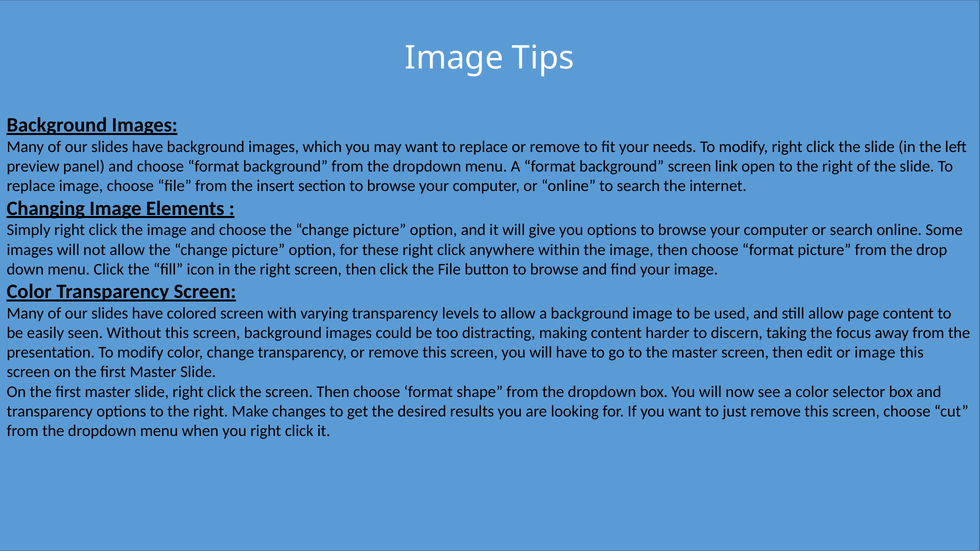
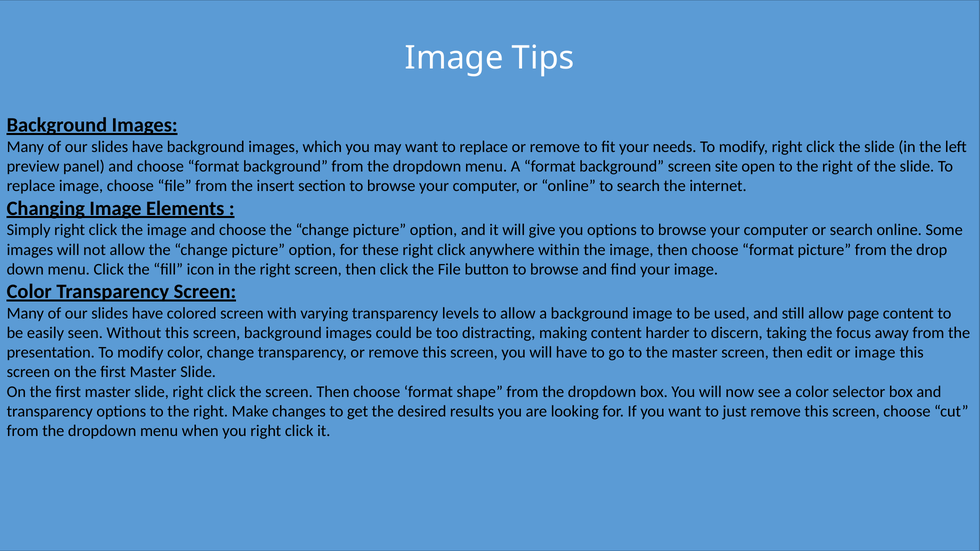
link: link -> site (726, 167)
